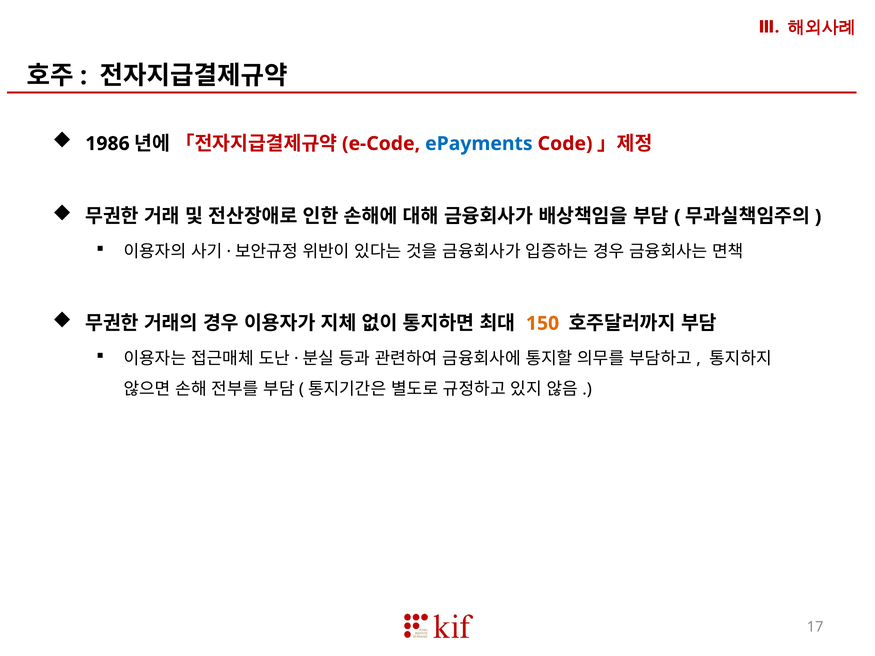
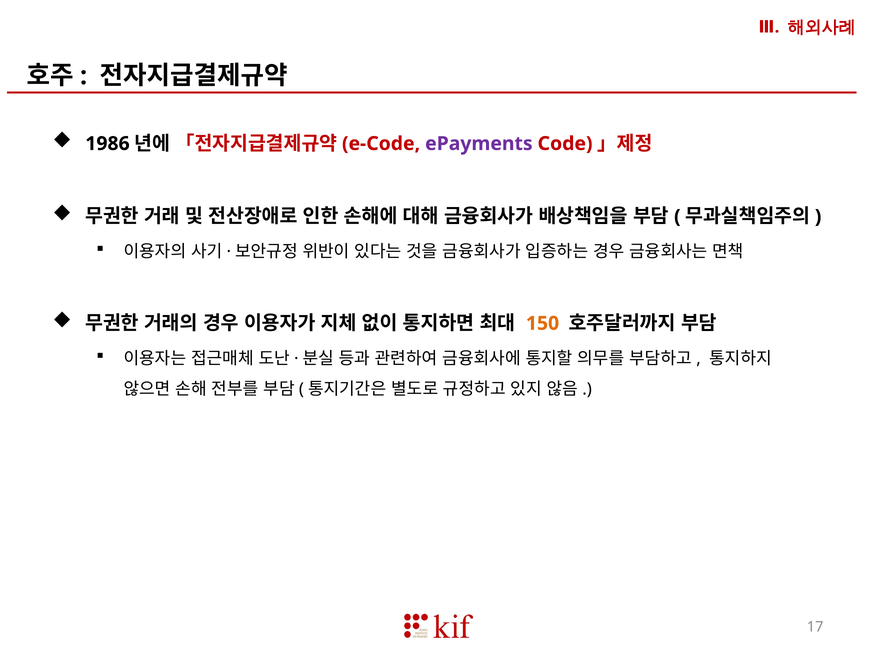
ePayments colour: blue -> purple (479, 144)
